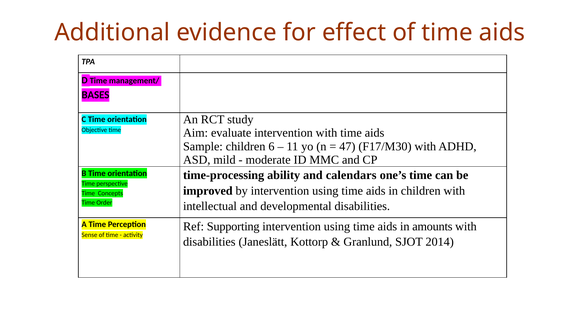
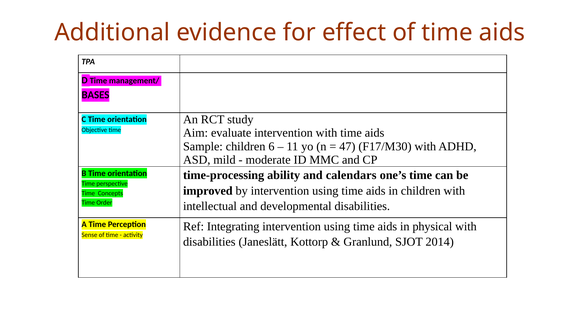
Supporting: Supporting -> Integrating (233, 226)
amounts: amounts -> physical (432, 226)
